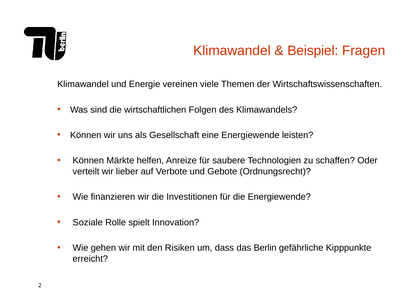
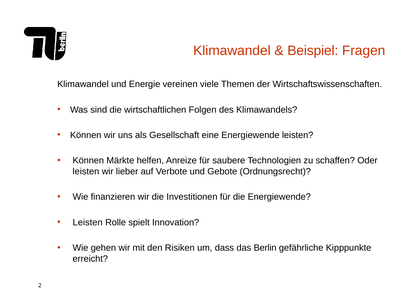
verteilt: verteilt -> leisten (86, 172)
Soziale: Soziale -> Leisten (88, 223)
